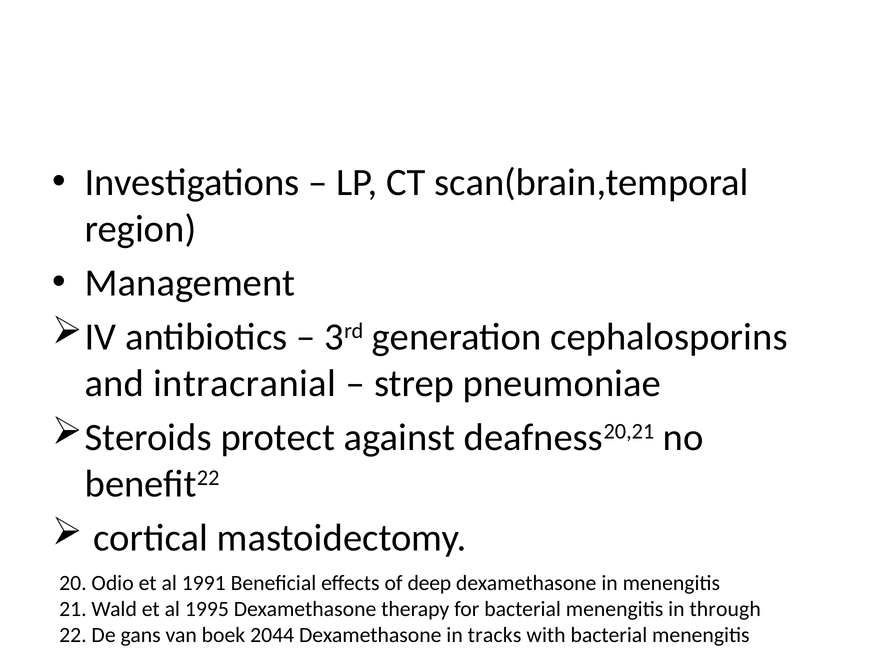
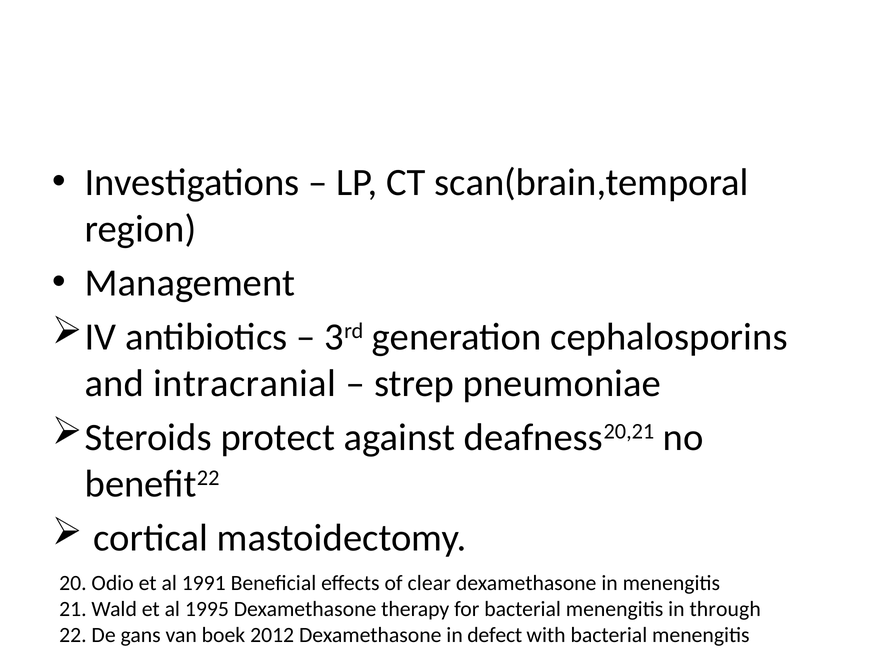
deep: deep -> clear (429, 583)
2044: 2044 -> 2012 (272, 635)
tracks: tracks -> defect (495, 635)
